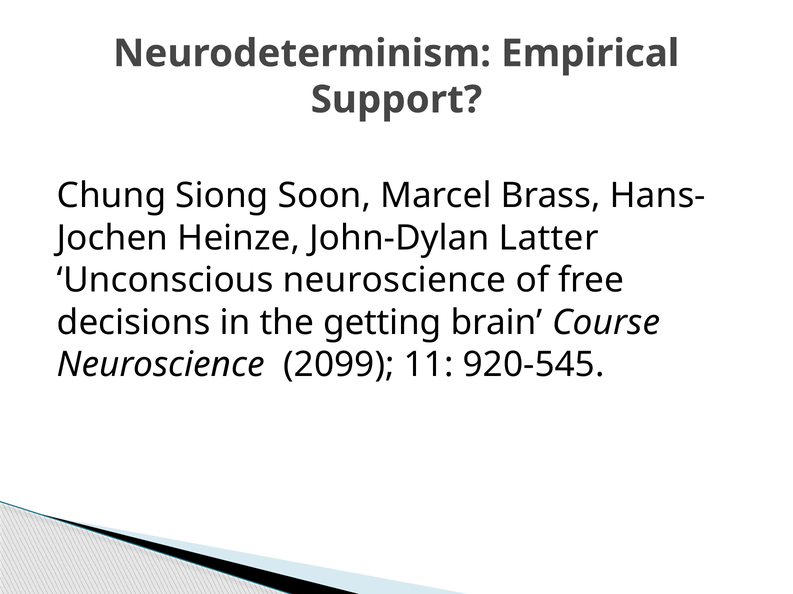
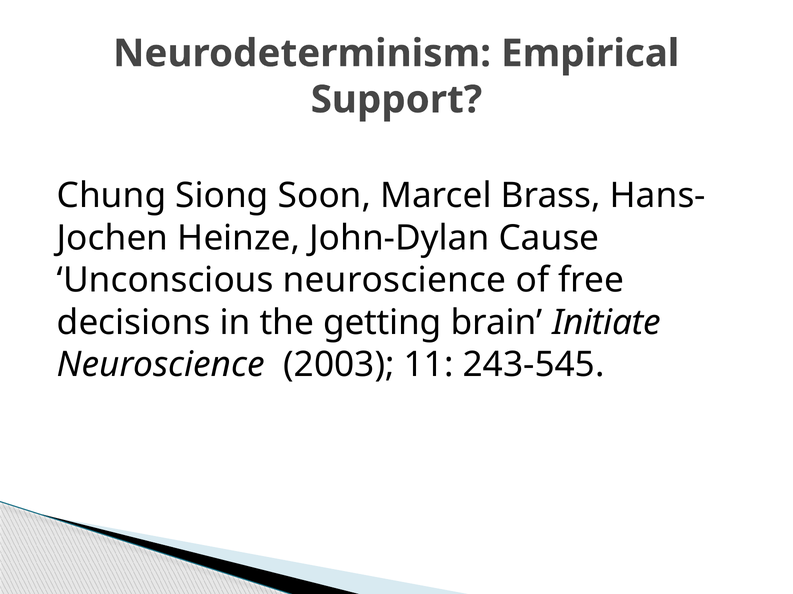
Latter: Latter -> Cause (549, 238)
Course: Course -> Initiate (606, 323)
2099: 2099 -> 2003 (339, 365)
920-545: 920-545 -> 243-545 (534, 365)
